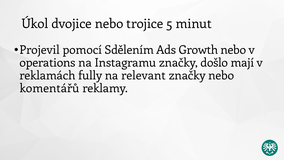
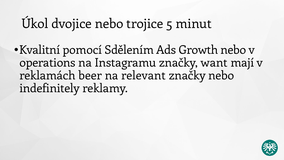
Projevil: Projevil -> Kvalitní (40, 50)
došlo: došlo -> want (214, 63)
fully: fully -> beer (90, 75)
komentářů: komentářů -> indefinitely (50, 88)
